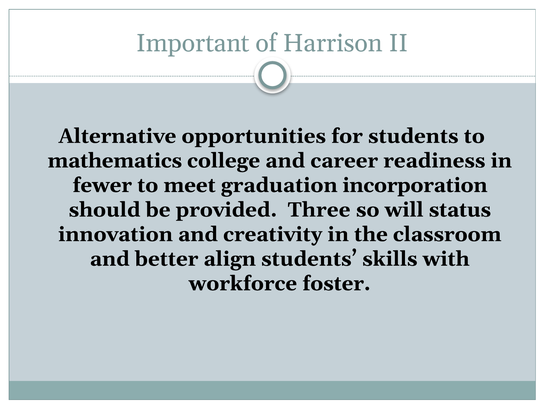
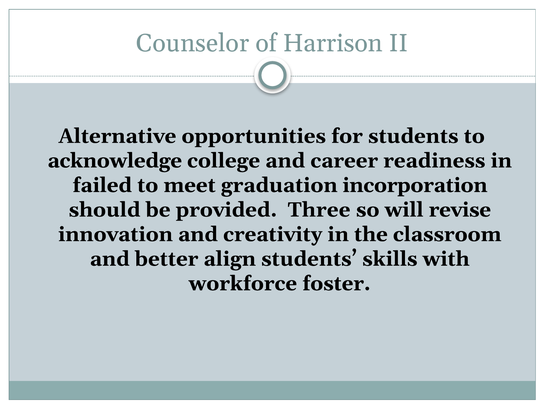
Important: Important -> Counselor (193, 43)
mathematics: mathematics -> acknowledge (115, 161)
fewer: fewer -> failed (102, 185)
status: status -> revise (460, 210)
